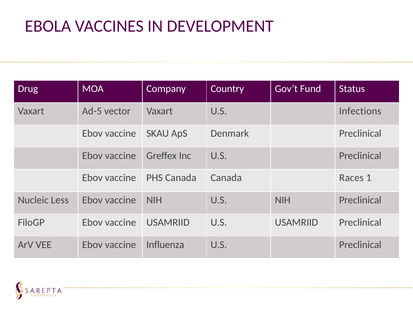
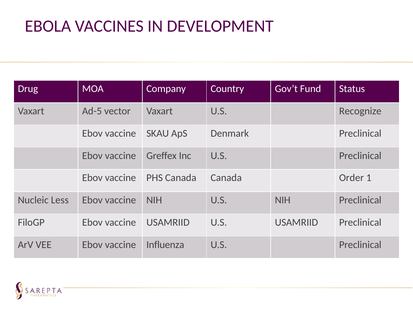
Infections: Infections -> Recognize (360, 111)
Races: Races -> Order (351, 178)
